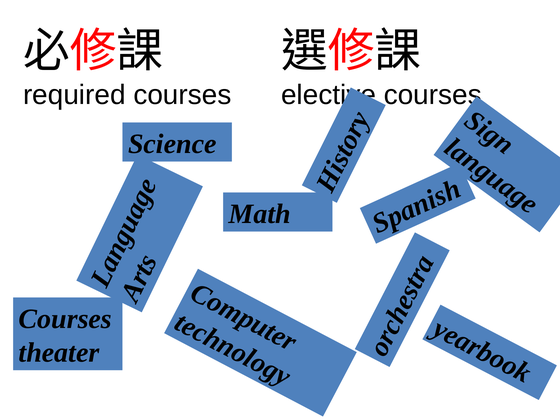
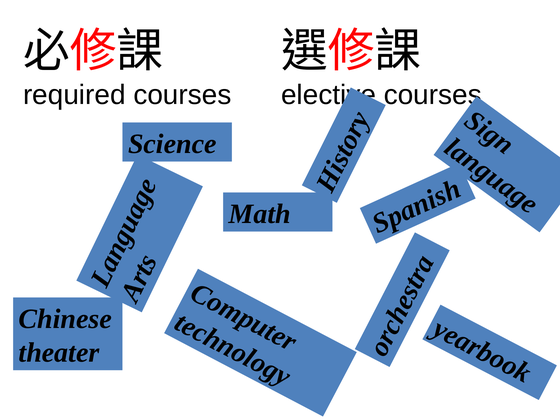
Courses: Courses -> Chinese (65, 319)
